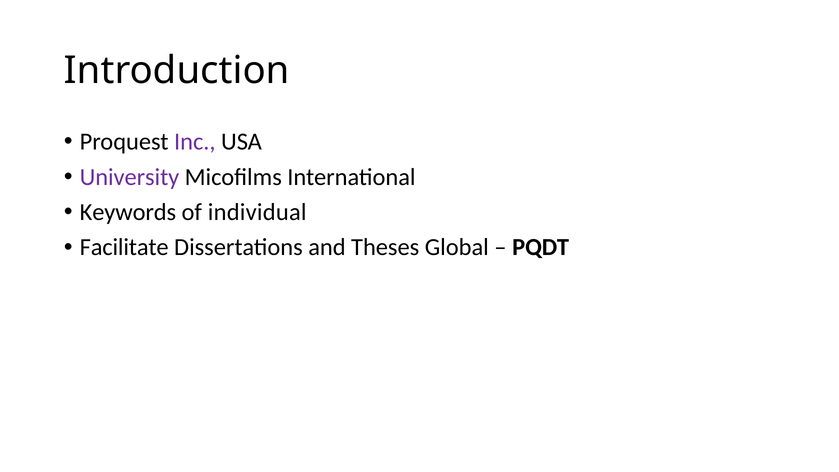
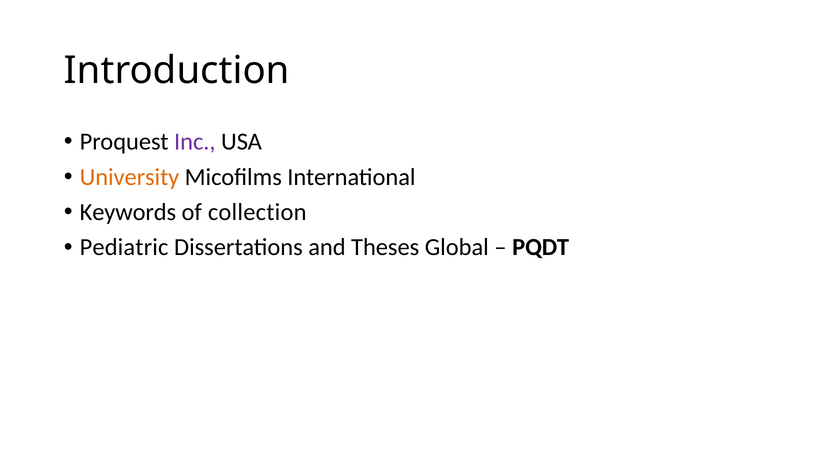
University colour: purple -> orange (130, 177)
individual: individual -> collection (257, 212)
Facilitate: Facilitate -> Pediatric (124, 247)
